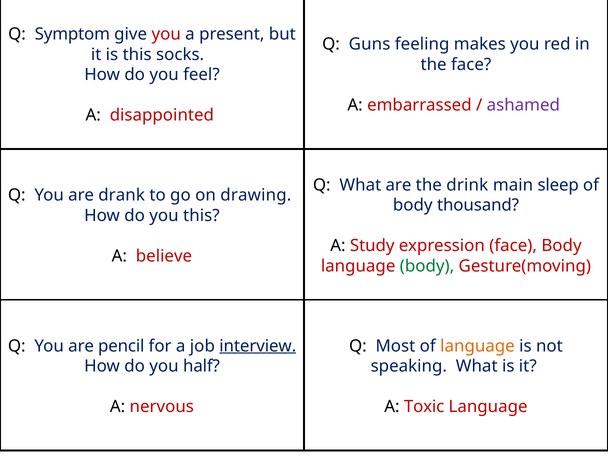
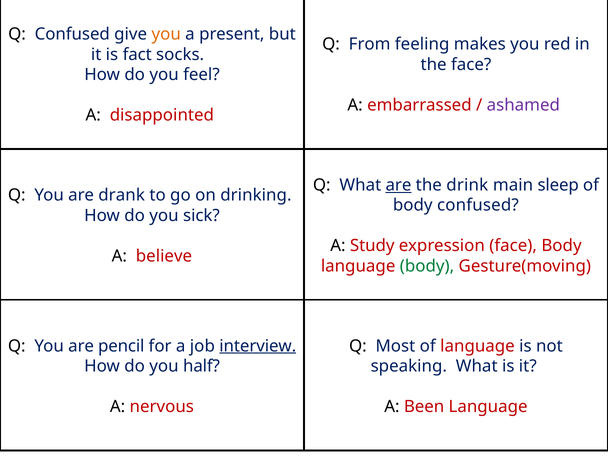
Q Symptom: Symptom -> Confused (72, 34)
you colour: red -> orange (166, 34)
Guns: Guns -> From (370, 44)
is this: this -> fact (137, 54)
are underline: none -> present (399, 185)
drawing: drawing -> drinking (256, 195)
body thousand: thousand -> confused (478, 205)
you this: this -> sick (201, 215)
language colour: orange -> red (477, 346)
Toxic: Toxic -> Been (424, 407)
